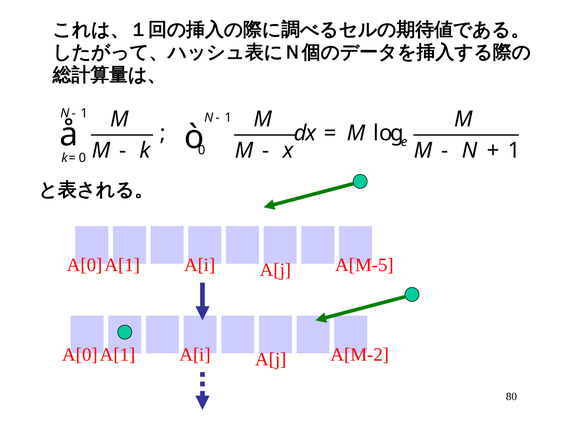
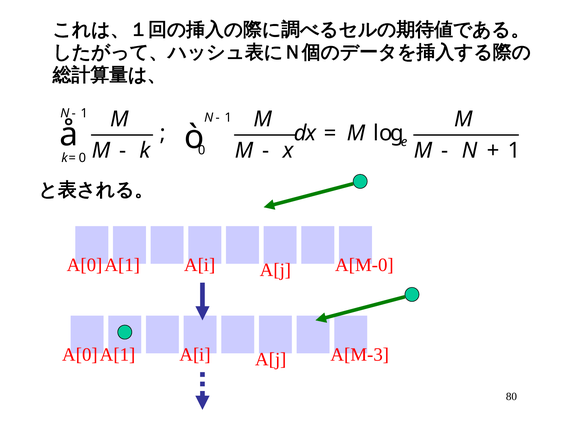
A[M-5: A[M-5 -> A[M-0 (365, 265)
A[M-2: A[M-2 -> A[M-3 (360, 354)
